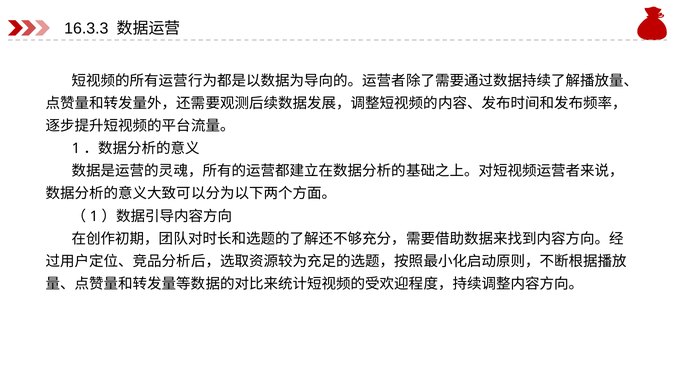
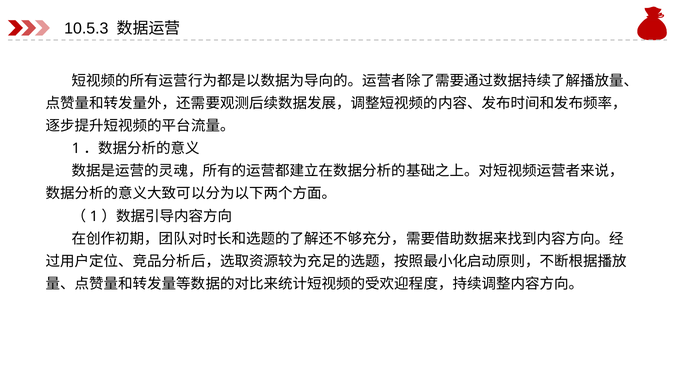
16.3.3: 16.3.3 -> 10.5.3 (86, 29)
